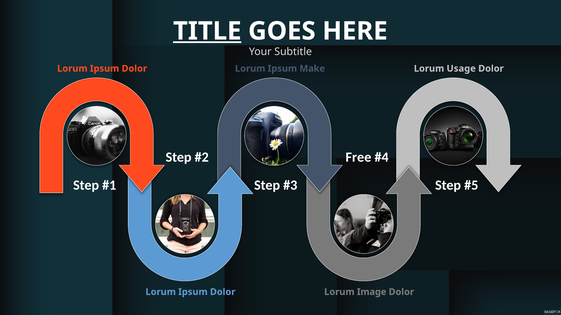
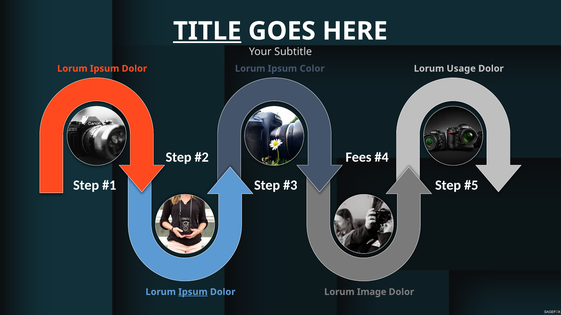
Make: Make -> Color (312, 69)
Free: Free -> Fees (358, 158)
Ipsum underline: none -> present (193, 292)
